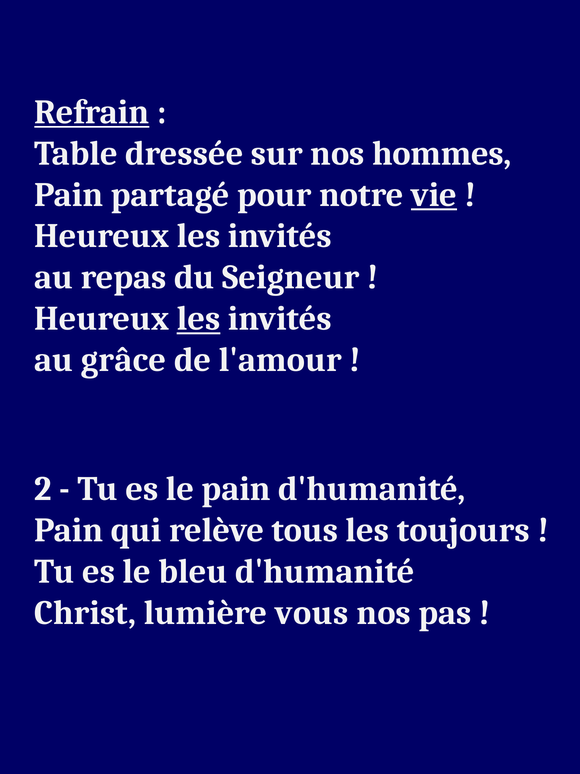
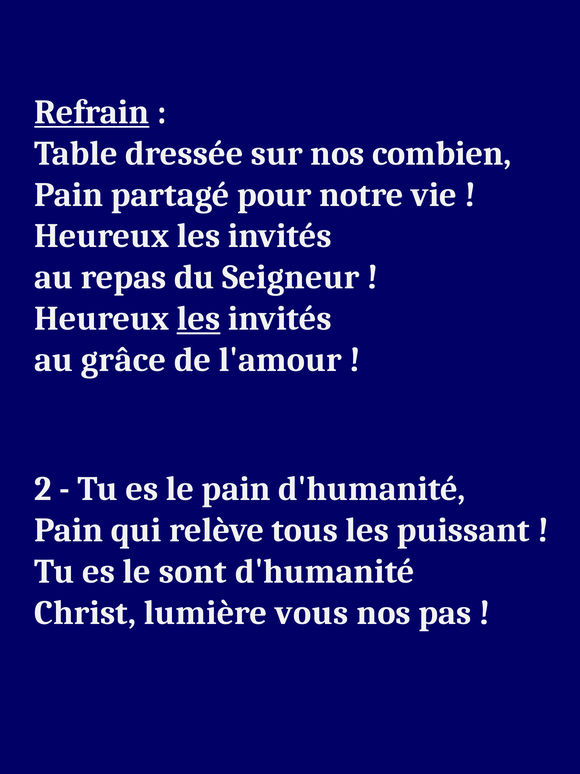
hommes: hommes -> combien (442, 153)
vie underline: present -> none (434, 195)
toujours: toujours -> puissant (463, 530)
bleu: bleu -> sont (193, 571)
